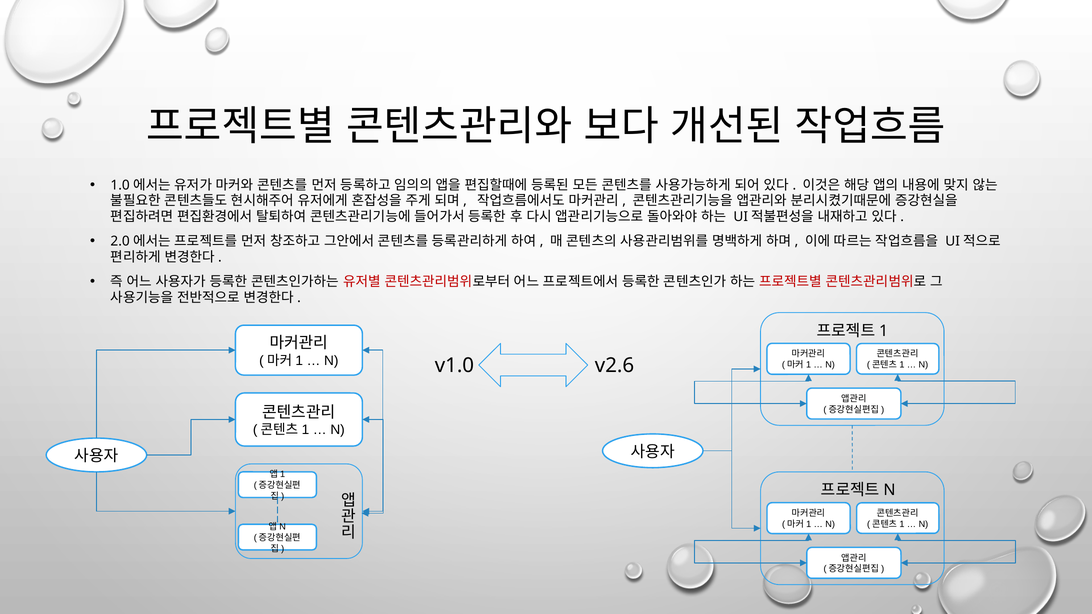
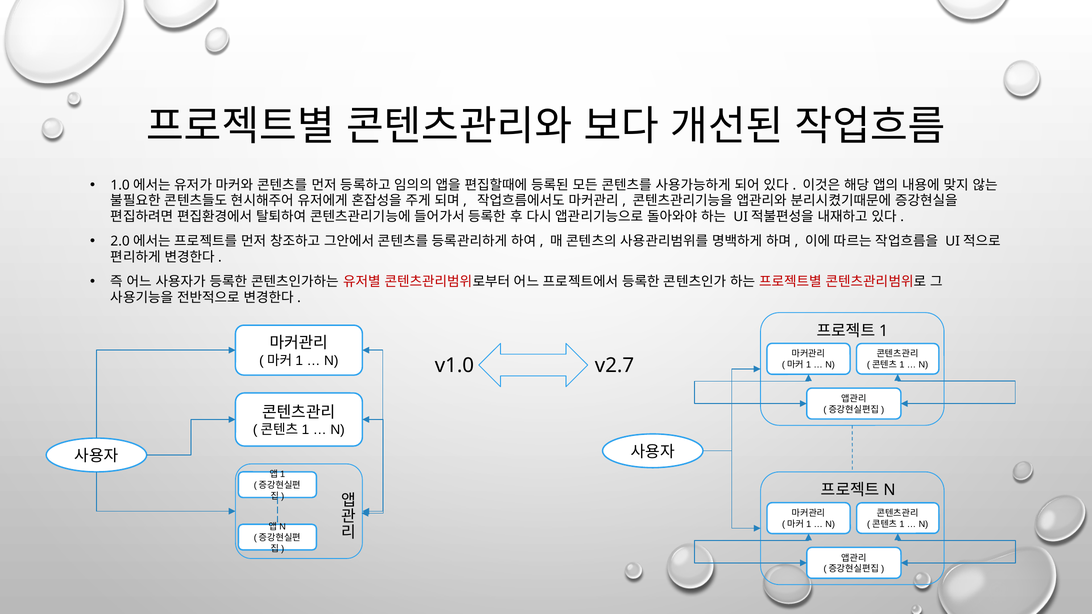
v2.6: v2.6 -> v2.7 (614, 366)
